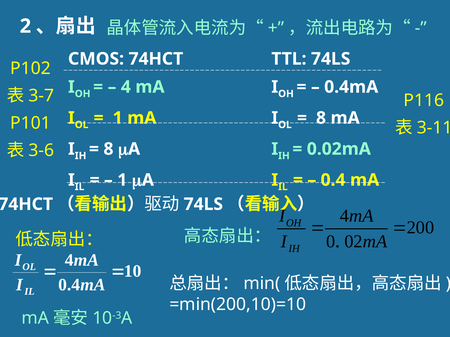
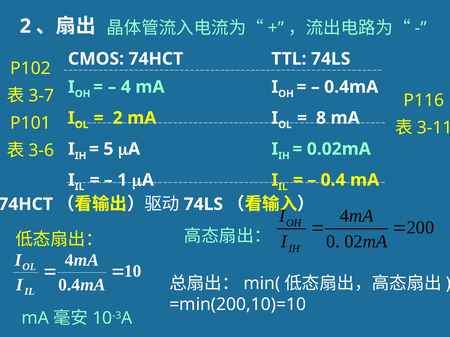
1: 1 -> 2 (118, 118)
8: 8 -> 5 (108, 149)
